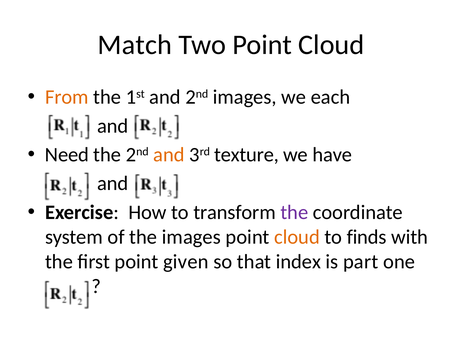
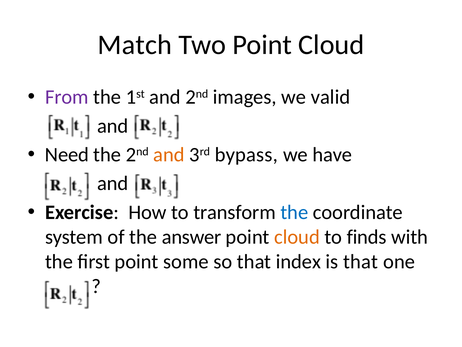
From colour: orange -> purple (67, 97)
each: each -> valid (330, 97)
texture: texture -> bypass (246, 154)
the colour: purple -> blue (294, 212)
the images: images -> answer (192, 237)
given: given -> some (186, 261)
is part: part -> that (361, 261)
